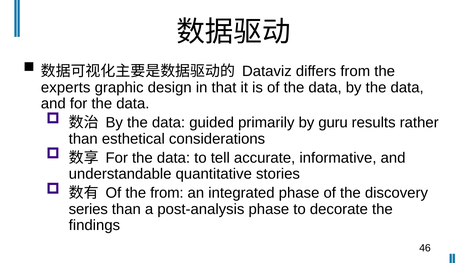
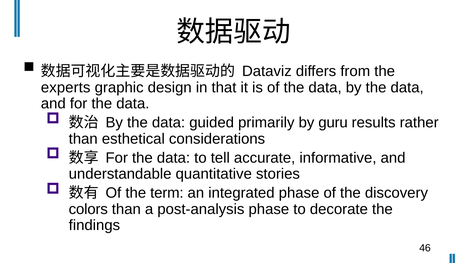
the from: from -> term (167, 193)
series: series -> colors (88, 209)
